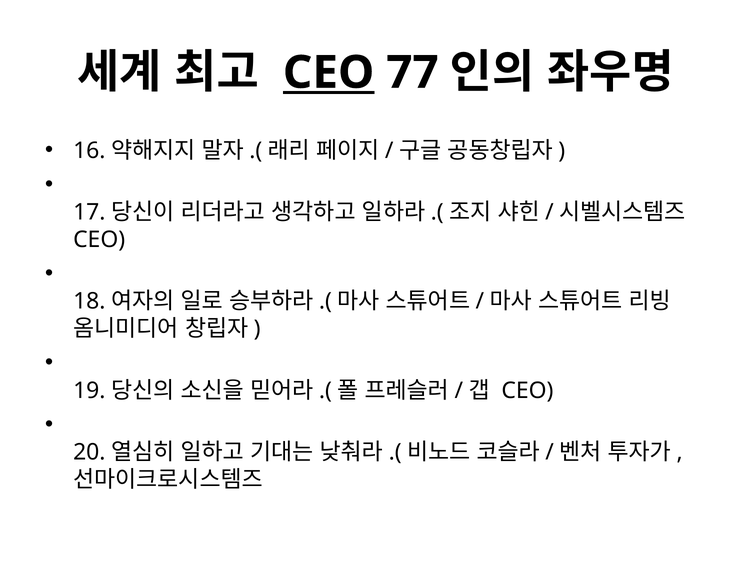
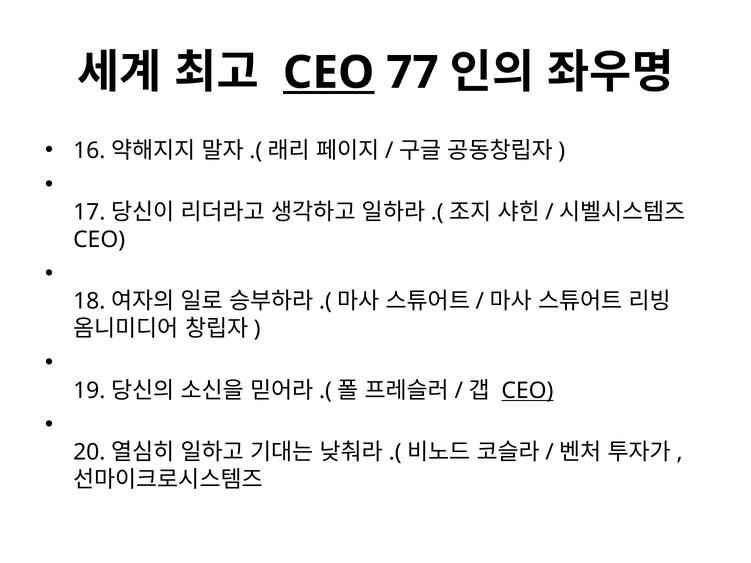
CEO underline: none -> present (527, 391)
